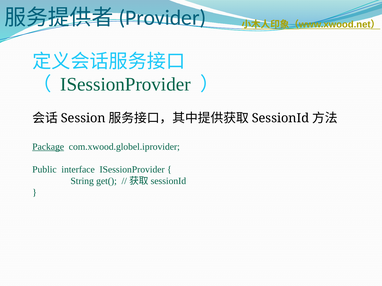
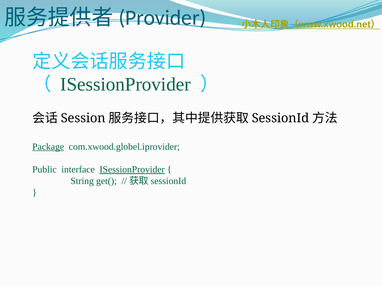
ISessionProvider underline: none -> present (132, 170)
